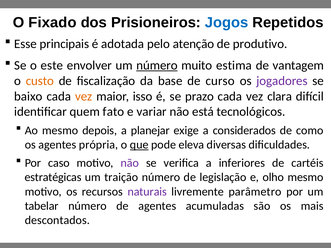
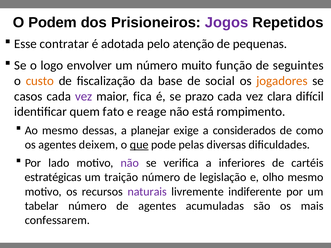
Fixado: Fixado -> Podem (53, 22)
Jogos colour: blue -> purple (227, 22)
principais: principais -> contratar (64, 44)
produtivo: produtivo -> pequenas (260, 44)
este: este -> logo (52, 65)
número underline: present -> none (157, 65)
estima: estima -> função (234, 65)
vantagem: vantagem -> seguintes (298, 65)
curso: curso -> social (220, 81)
jogadores colour: purple -> orange (282, 81)
baixo: baixo -> casos (28, 96)
vez colour: orange -> purple (84, 96)
isso: isso -> fica (142, 96)
variar: variar -> reage (152, 112)
tecnológicos: tecnológicos -> rompimento (251, 112)
depois: depois -> dessas (100, 131)
própria: própria -> deixem (99, 145)
eleva: eleva -> pelas (191, 145)
caso: caso -> lado (59, 163)
parâmetro: parâmetro -> indiferente (255, 192)
descontados: descontados -> confessarem (57, 220)
